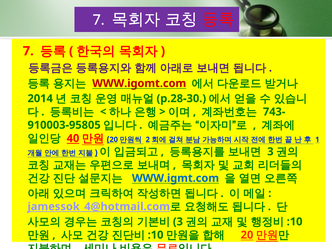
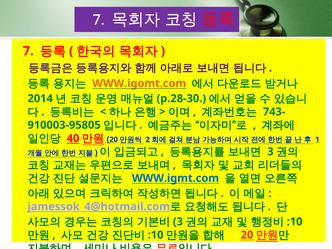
WWW.igomt.com colour: red -> orange (139, 83)
